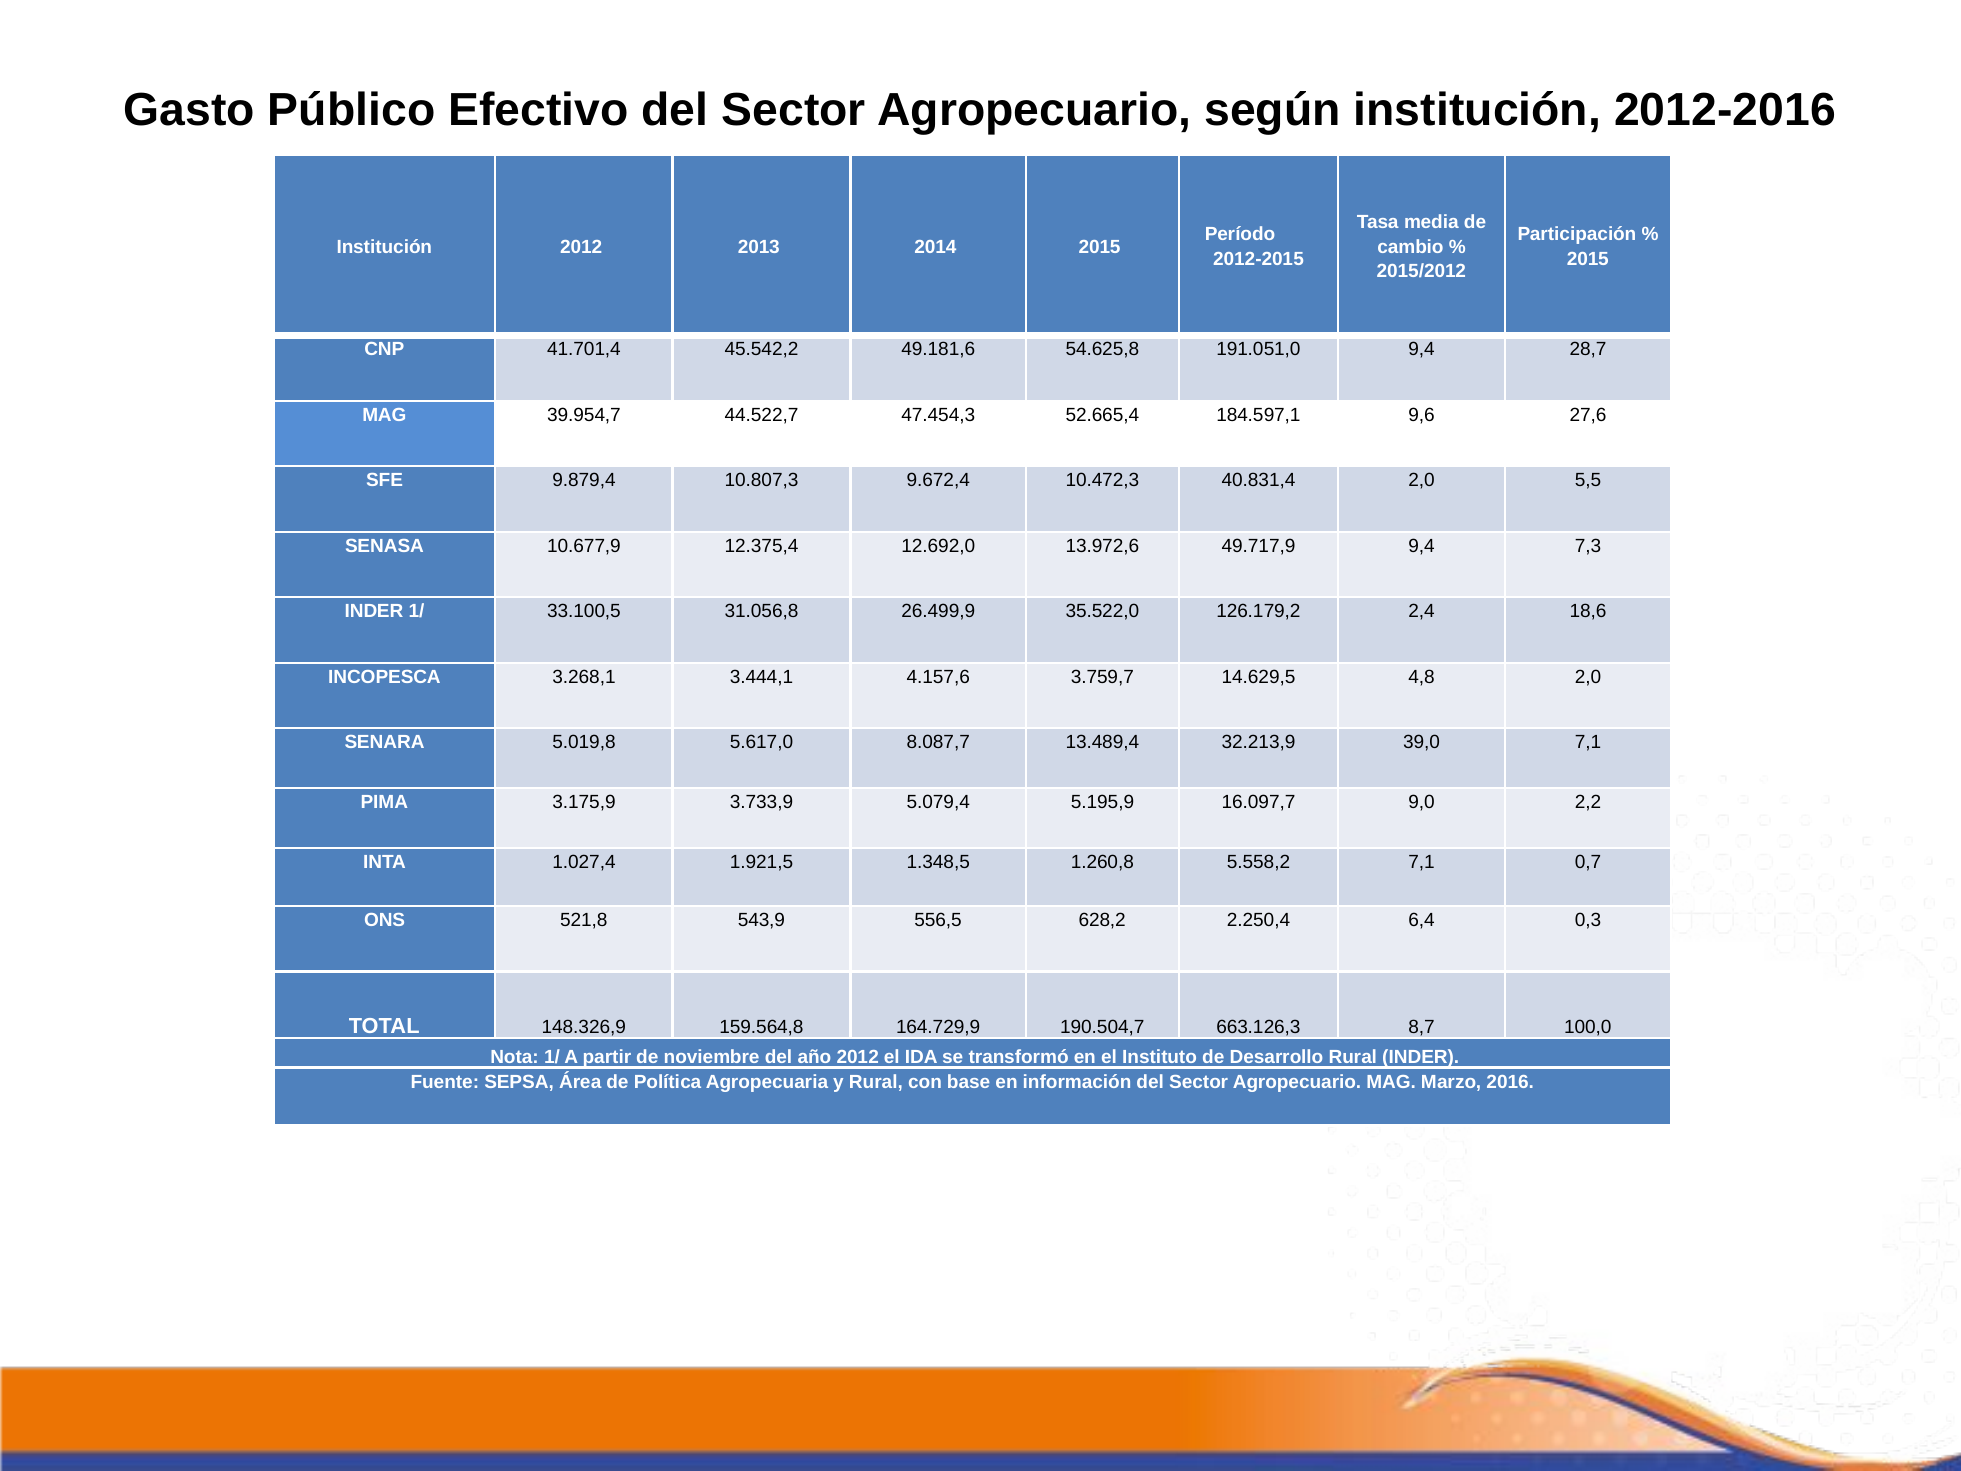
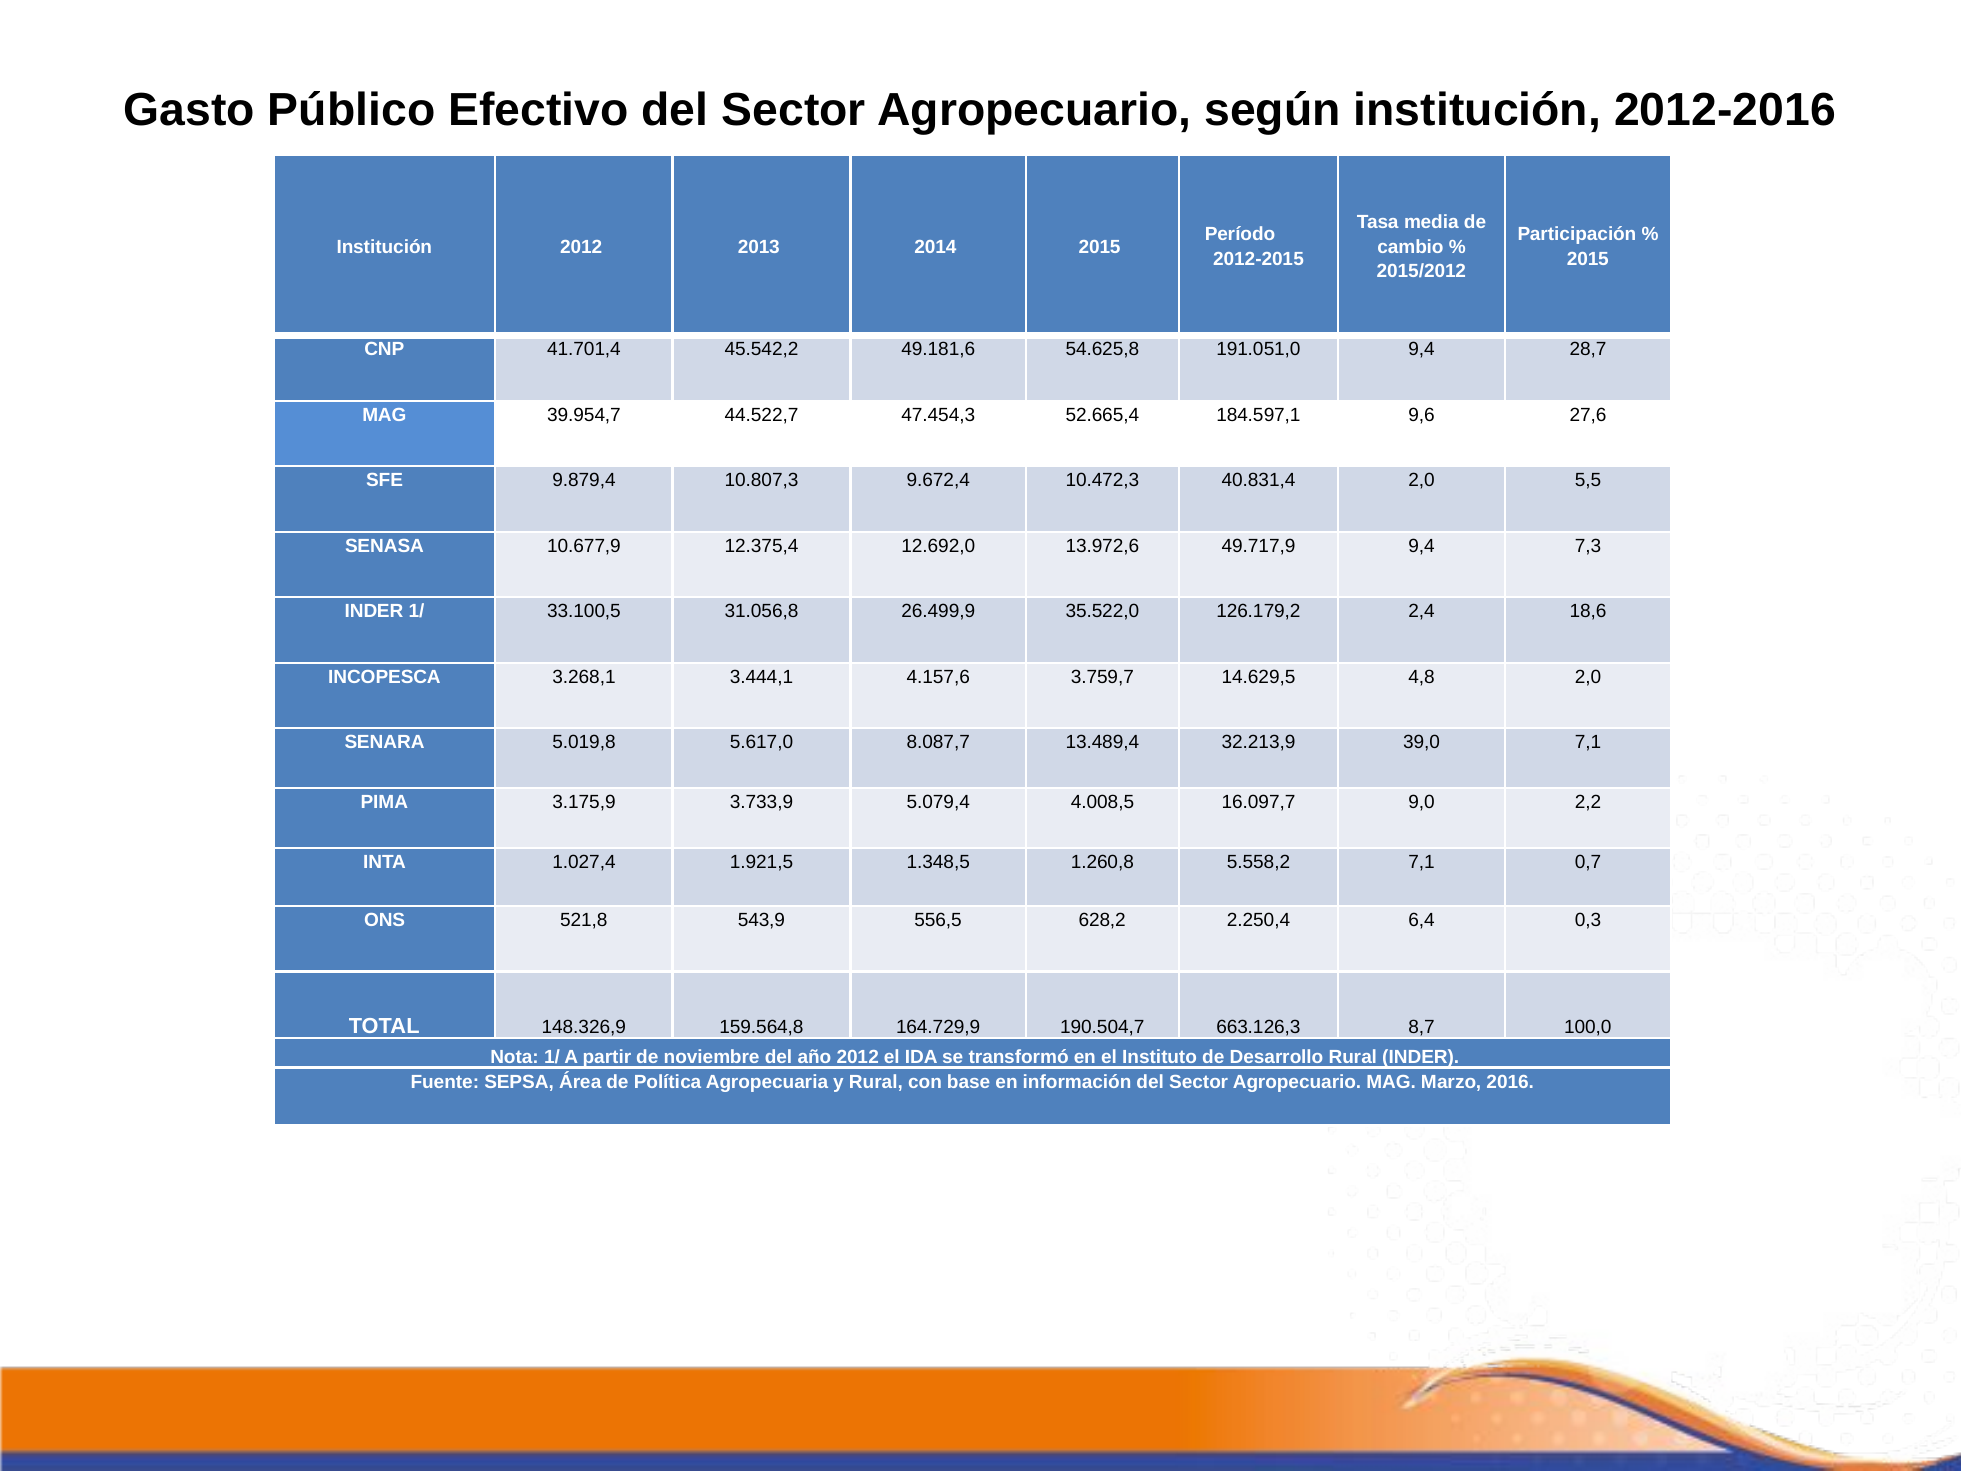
5.195,9: 5.195,9 -> 4.008,5 (1102, 802)
